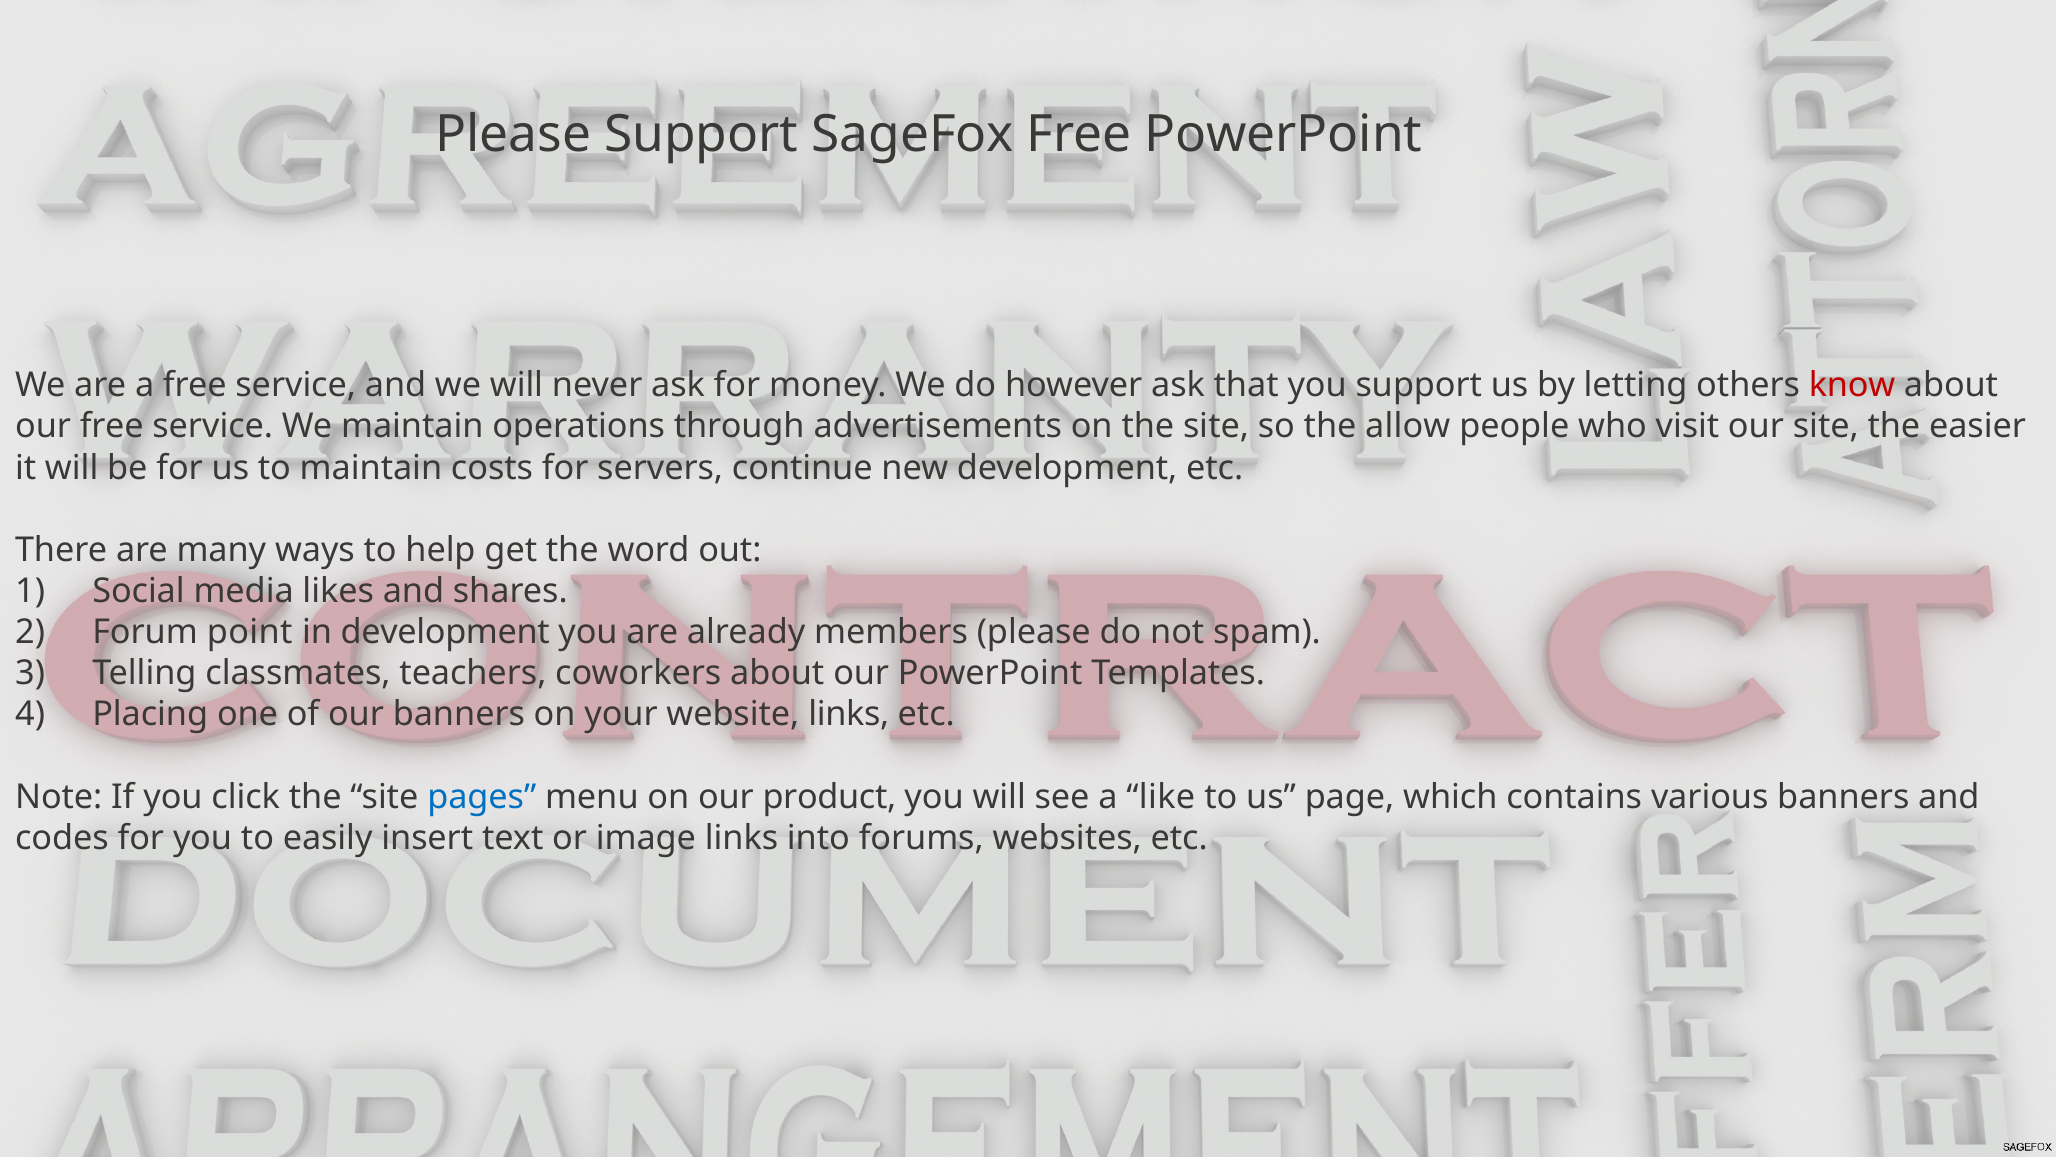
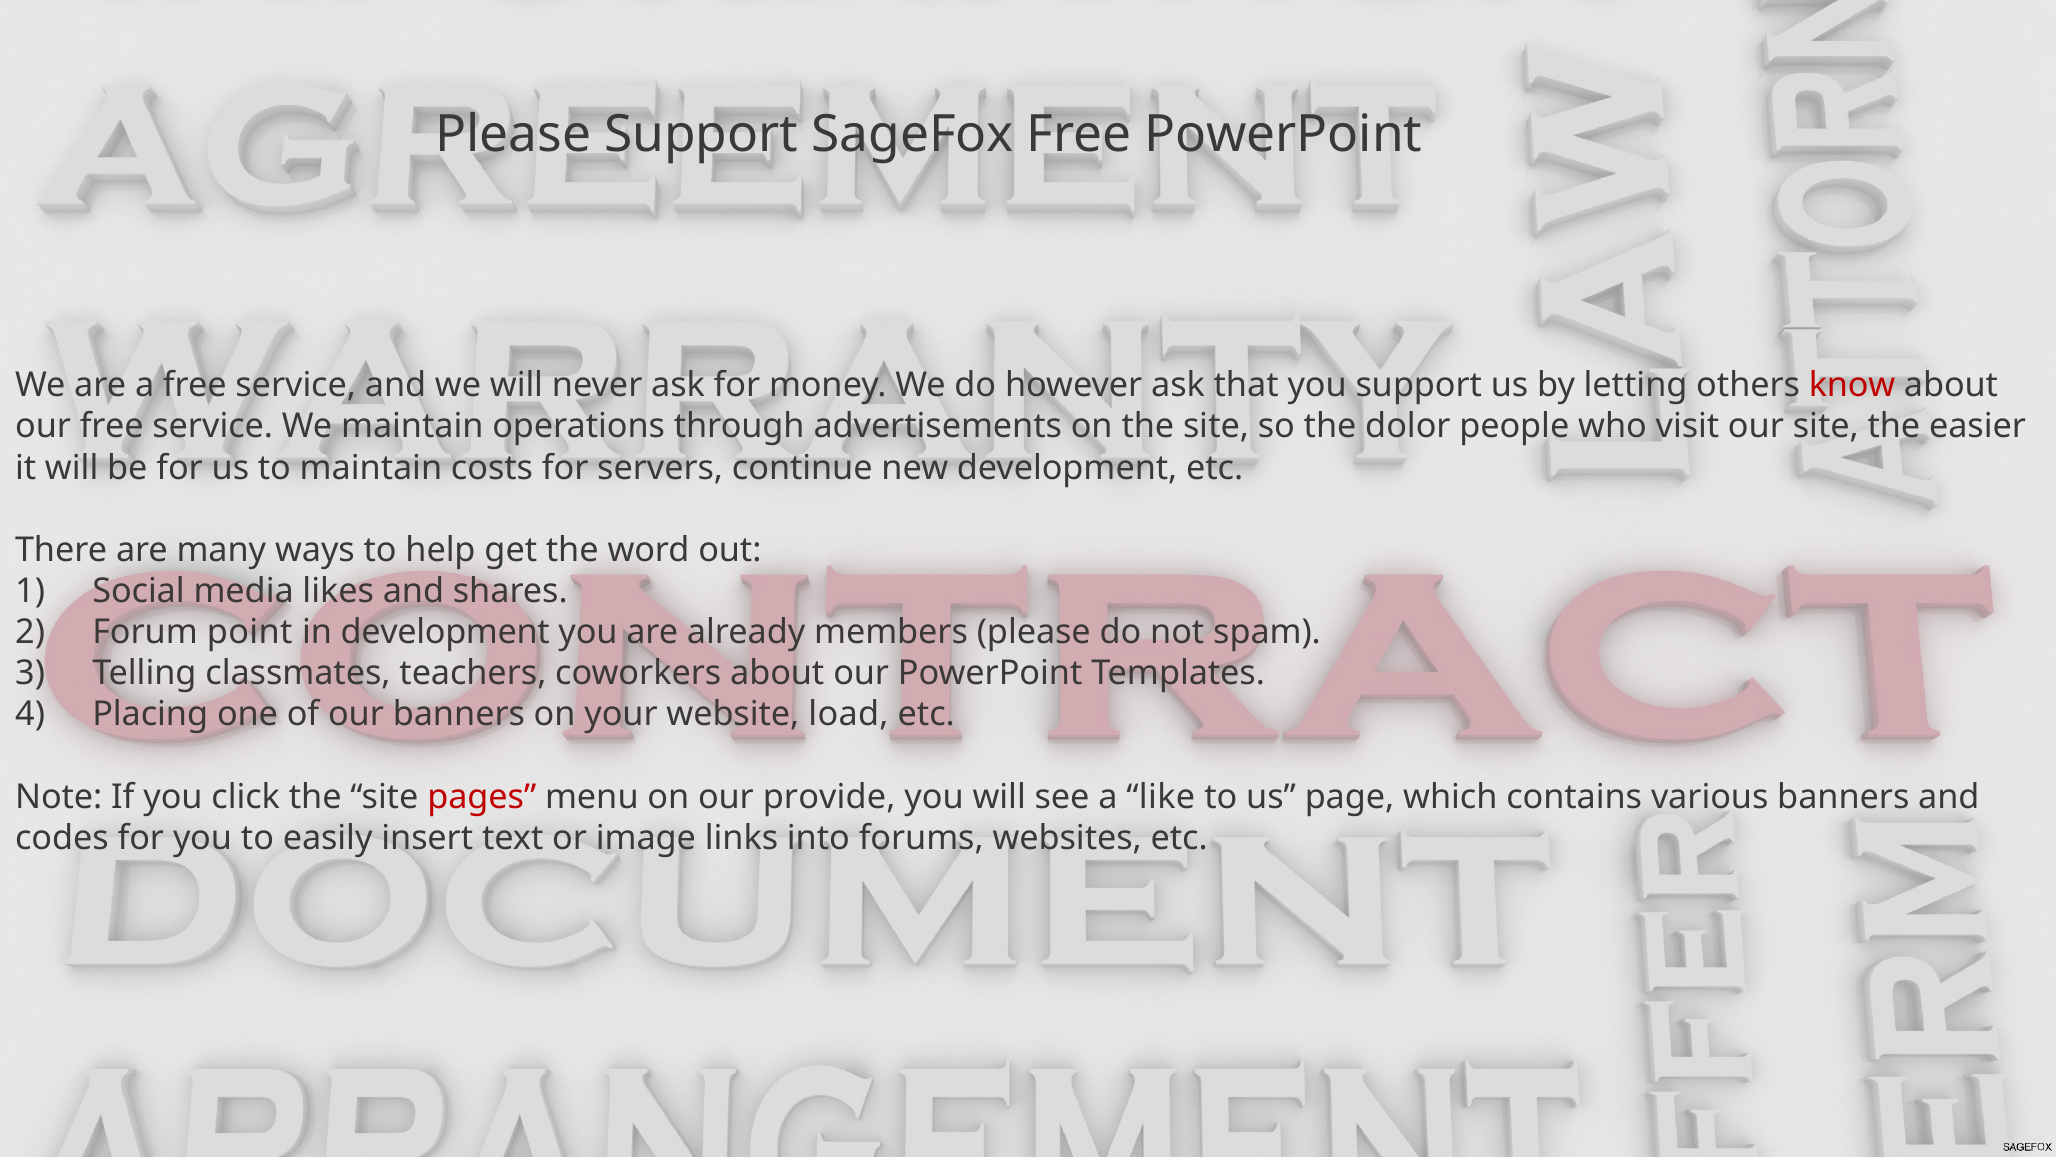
allow: allow -> dolor (1408, 426)
website links: links -> load (849, 714)
pages colour: blue -> red (482, 796)
product: product -> provide (829, 796)
